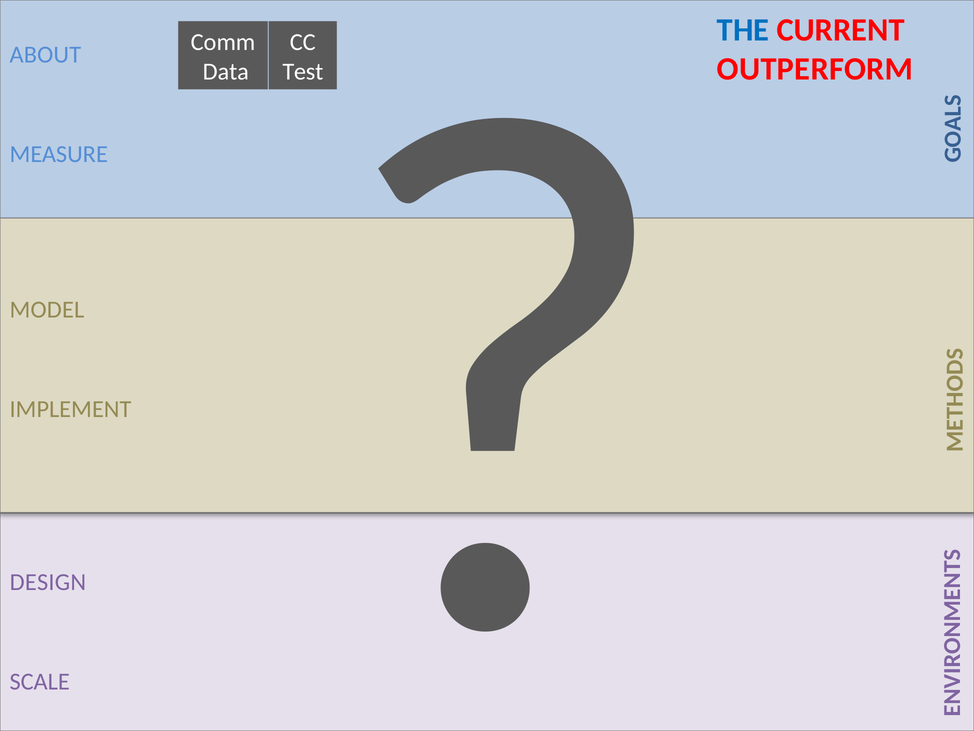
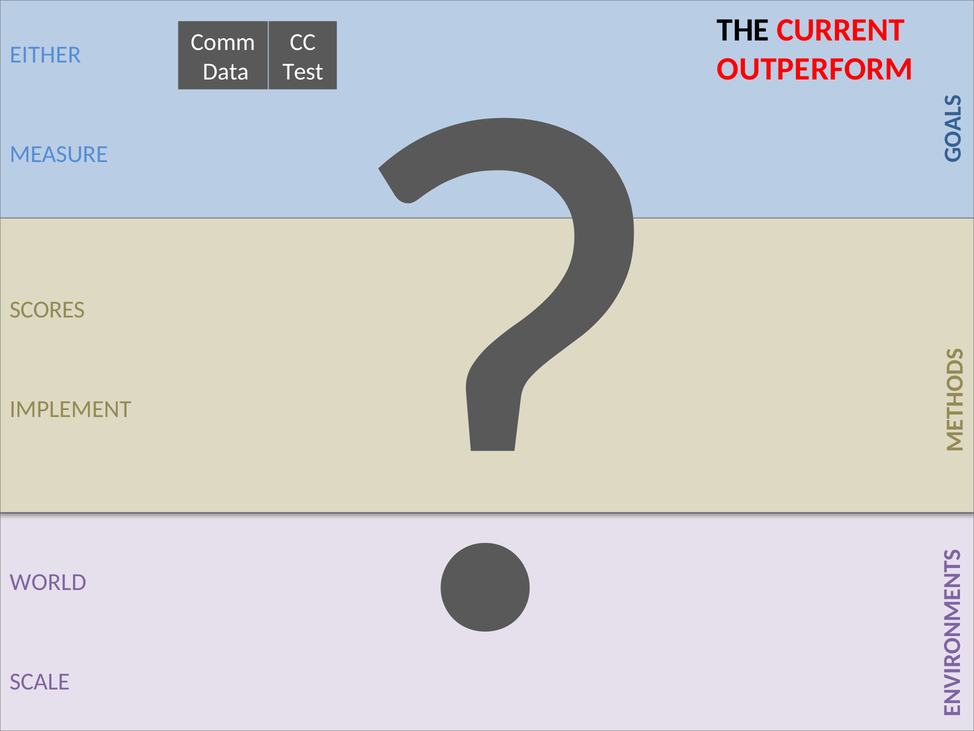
THE colour: blue -> black (743, 30)
ABOUT: ABOUT -> EITHER (45, 55)
MODEL: MODEL -> SCORES (47, 309)
DESIGN: DESIGN -> WORLD (48, 582)
